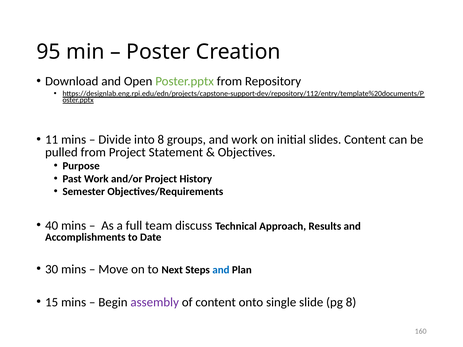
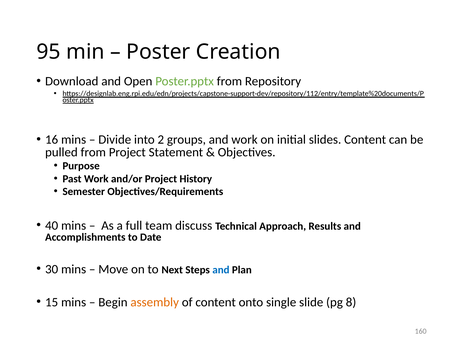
11: 11 -> 16 (52, 140)
into 8: 8 -> 2 (161, 140)
assembly colour: purple -> orange (155, 302)
